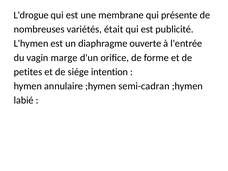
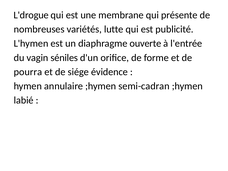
était: était -> lutte (114, 29)
marge: marge -> séniles (64, 58)
petites: petites -> pourra (28, 72)
intention: intention -> évidence (109, 72)
